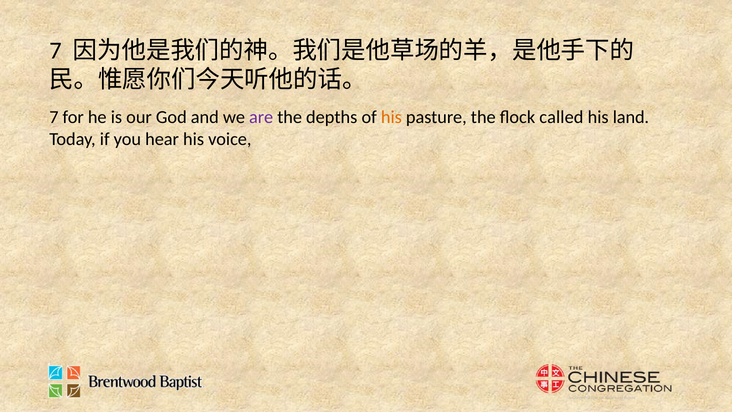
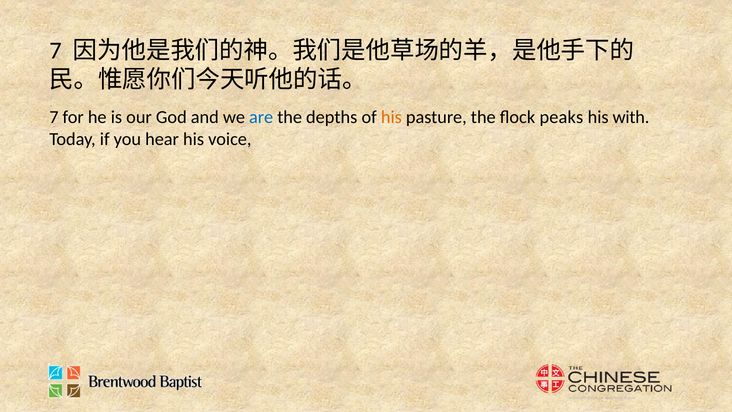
are colour: purple -> blue (261, 117)
called: called -> peaks (561, 117)
land: land -> with (631, 117)
